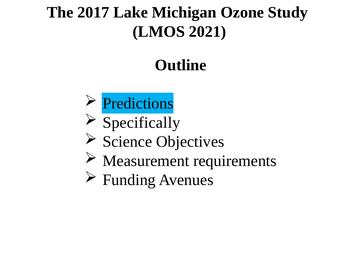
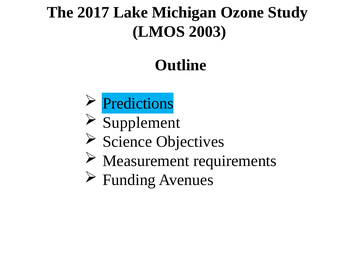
2021: 2021 -> 2003 (208, 32)
Specifically: Specifically -> Supplement (141, 123)
